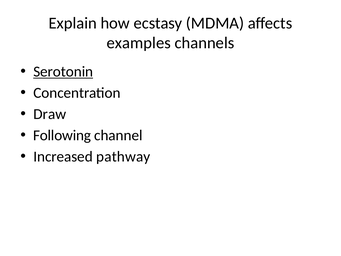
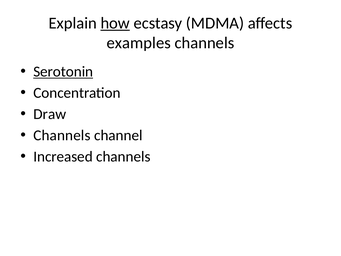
how underline: none -> present (115, 23)
Following: Following -> Channels (62, 135)
Increased pathway: pathway -> channels (123, 156)
